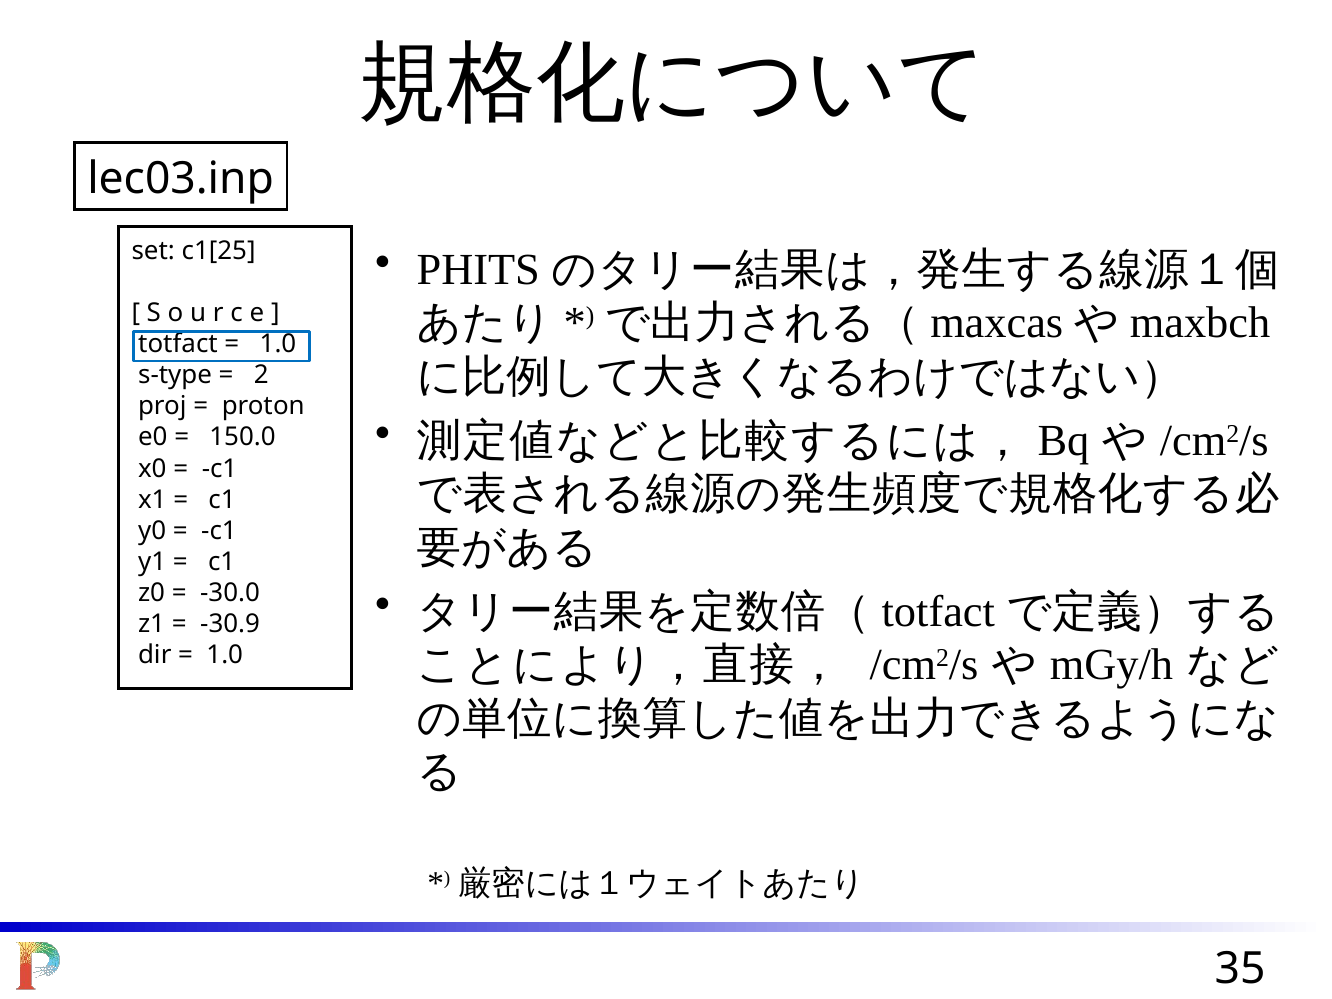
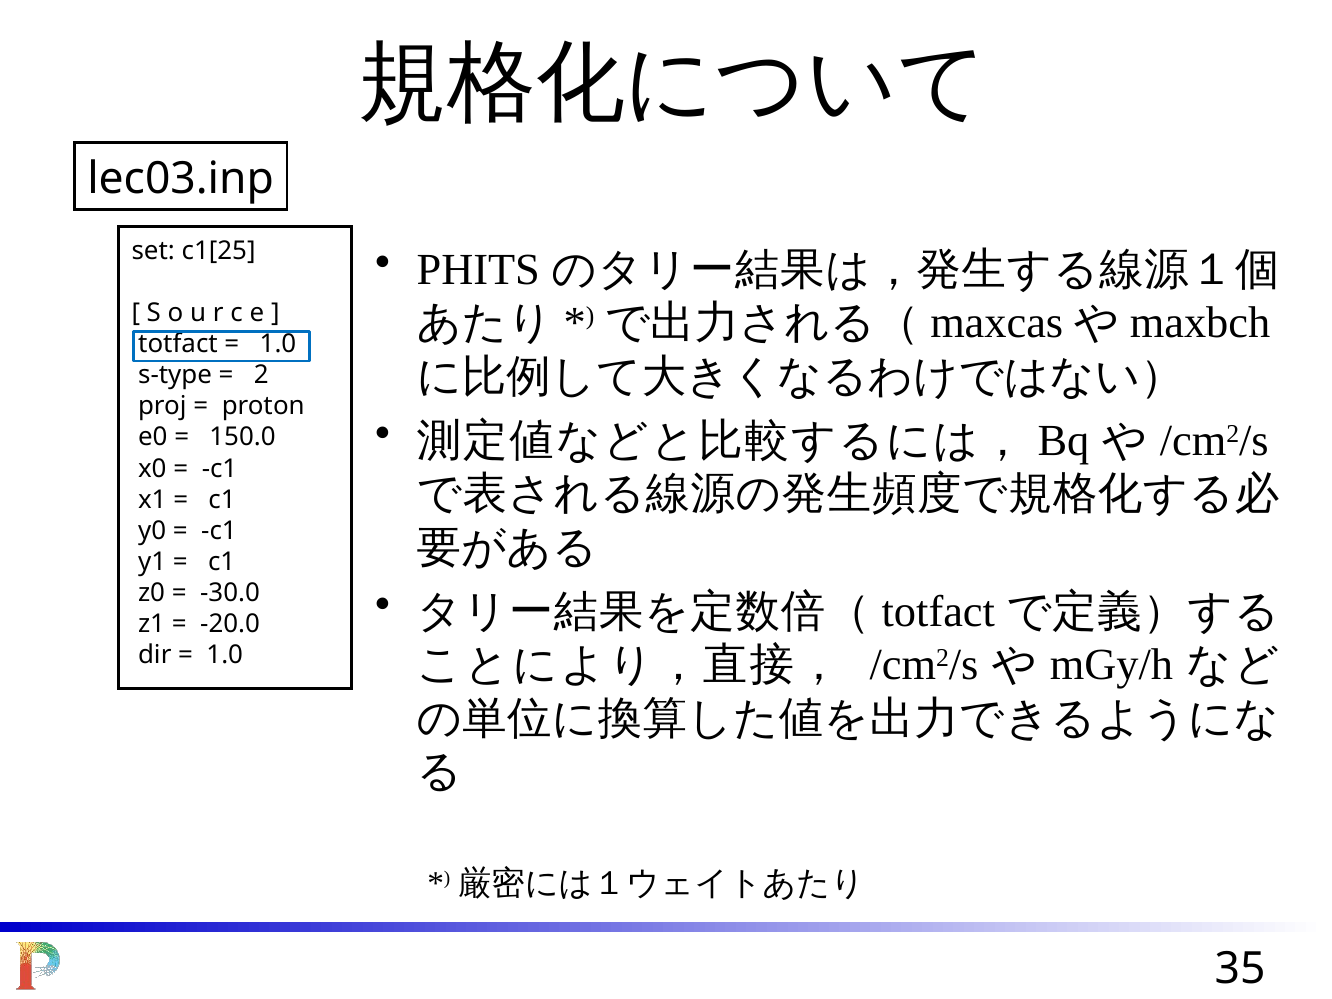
-30.9: -30.9 -> -20.0 (230, 624)
